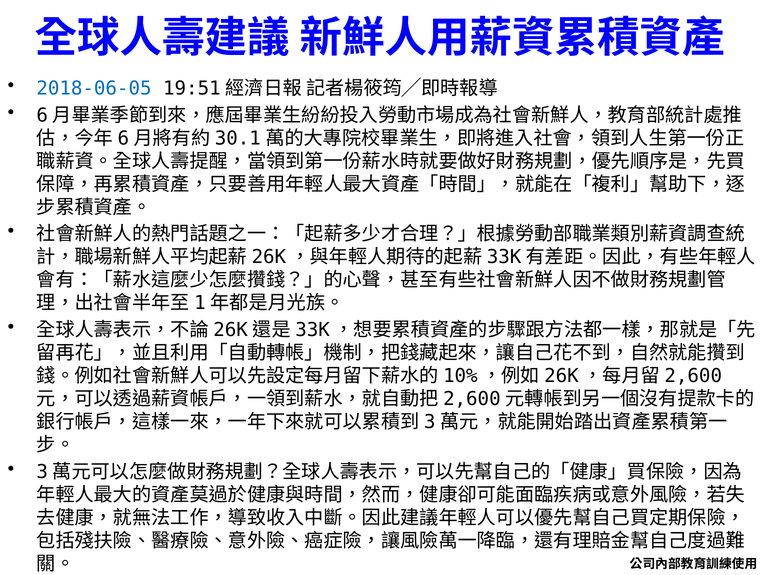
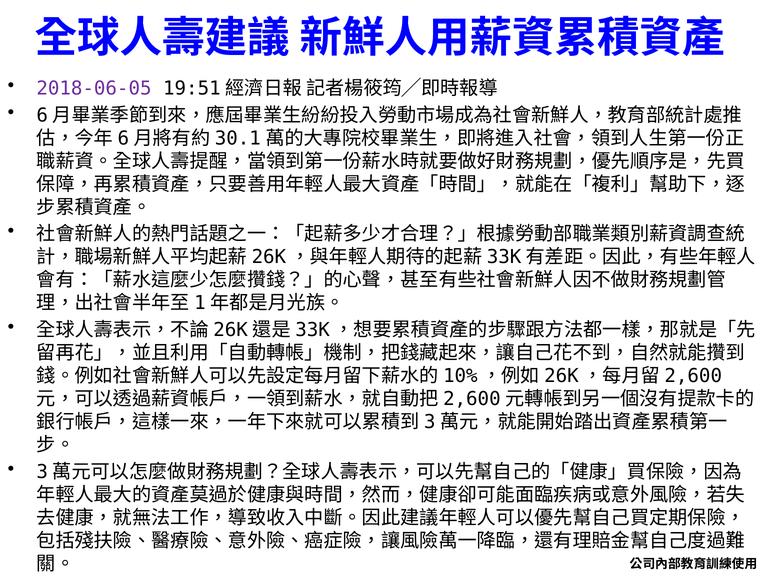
2018-06-05 colour: blue -> purple (94, 88)
